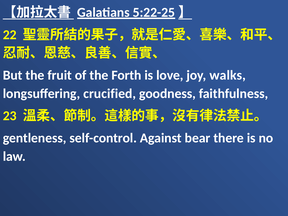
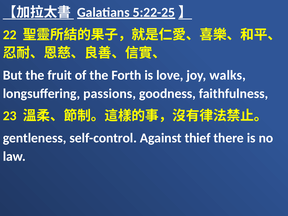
crucified: crucified -> passions (110, 94)
bear: bear -> thief (198, 138)
